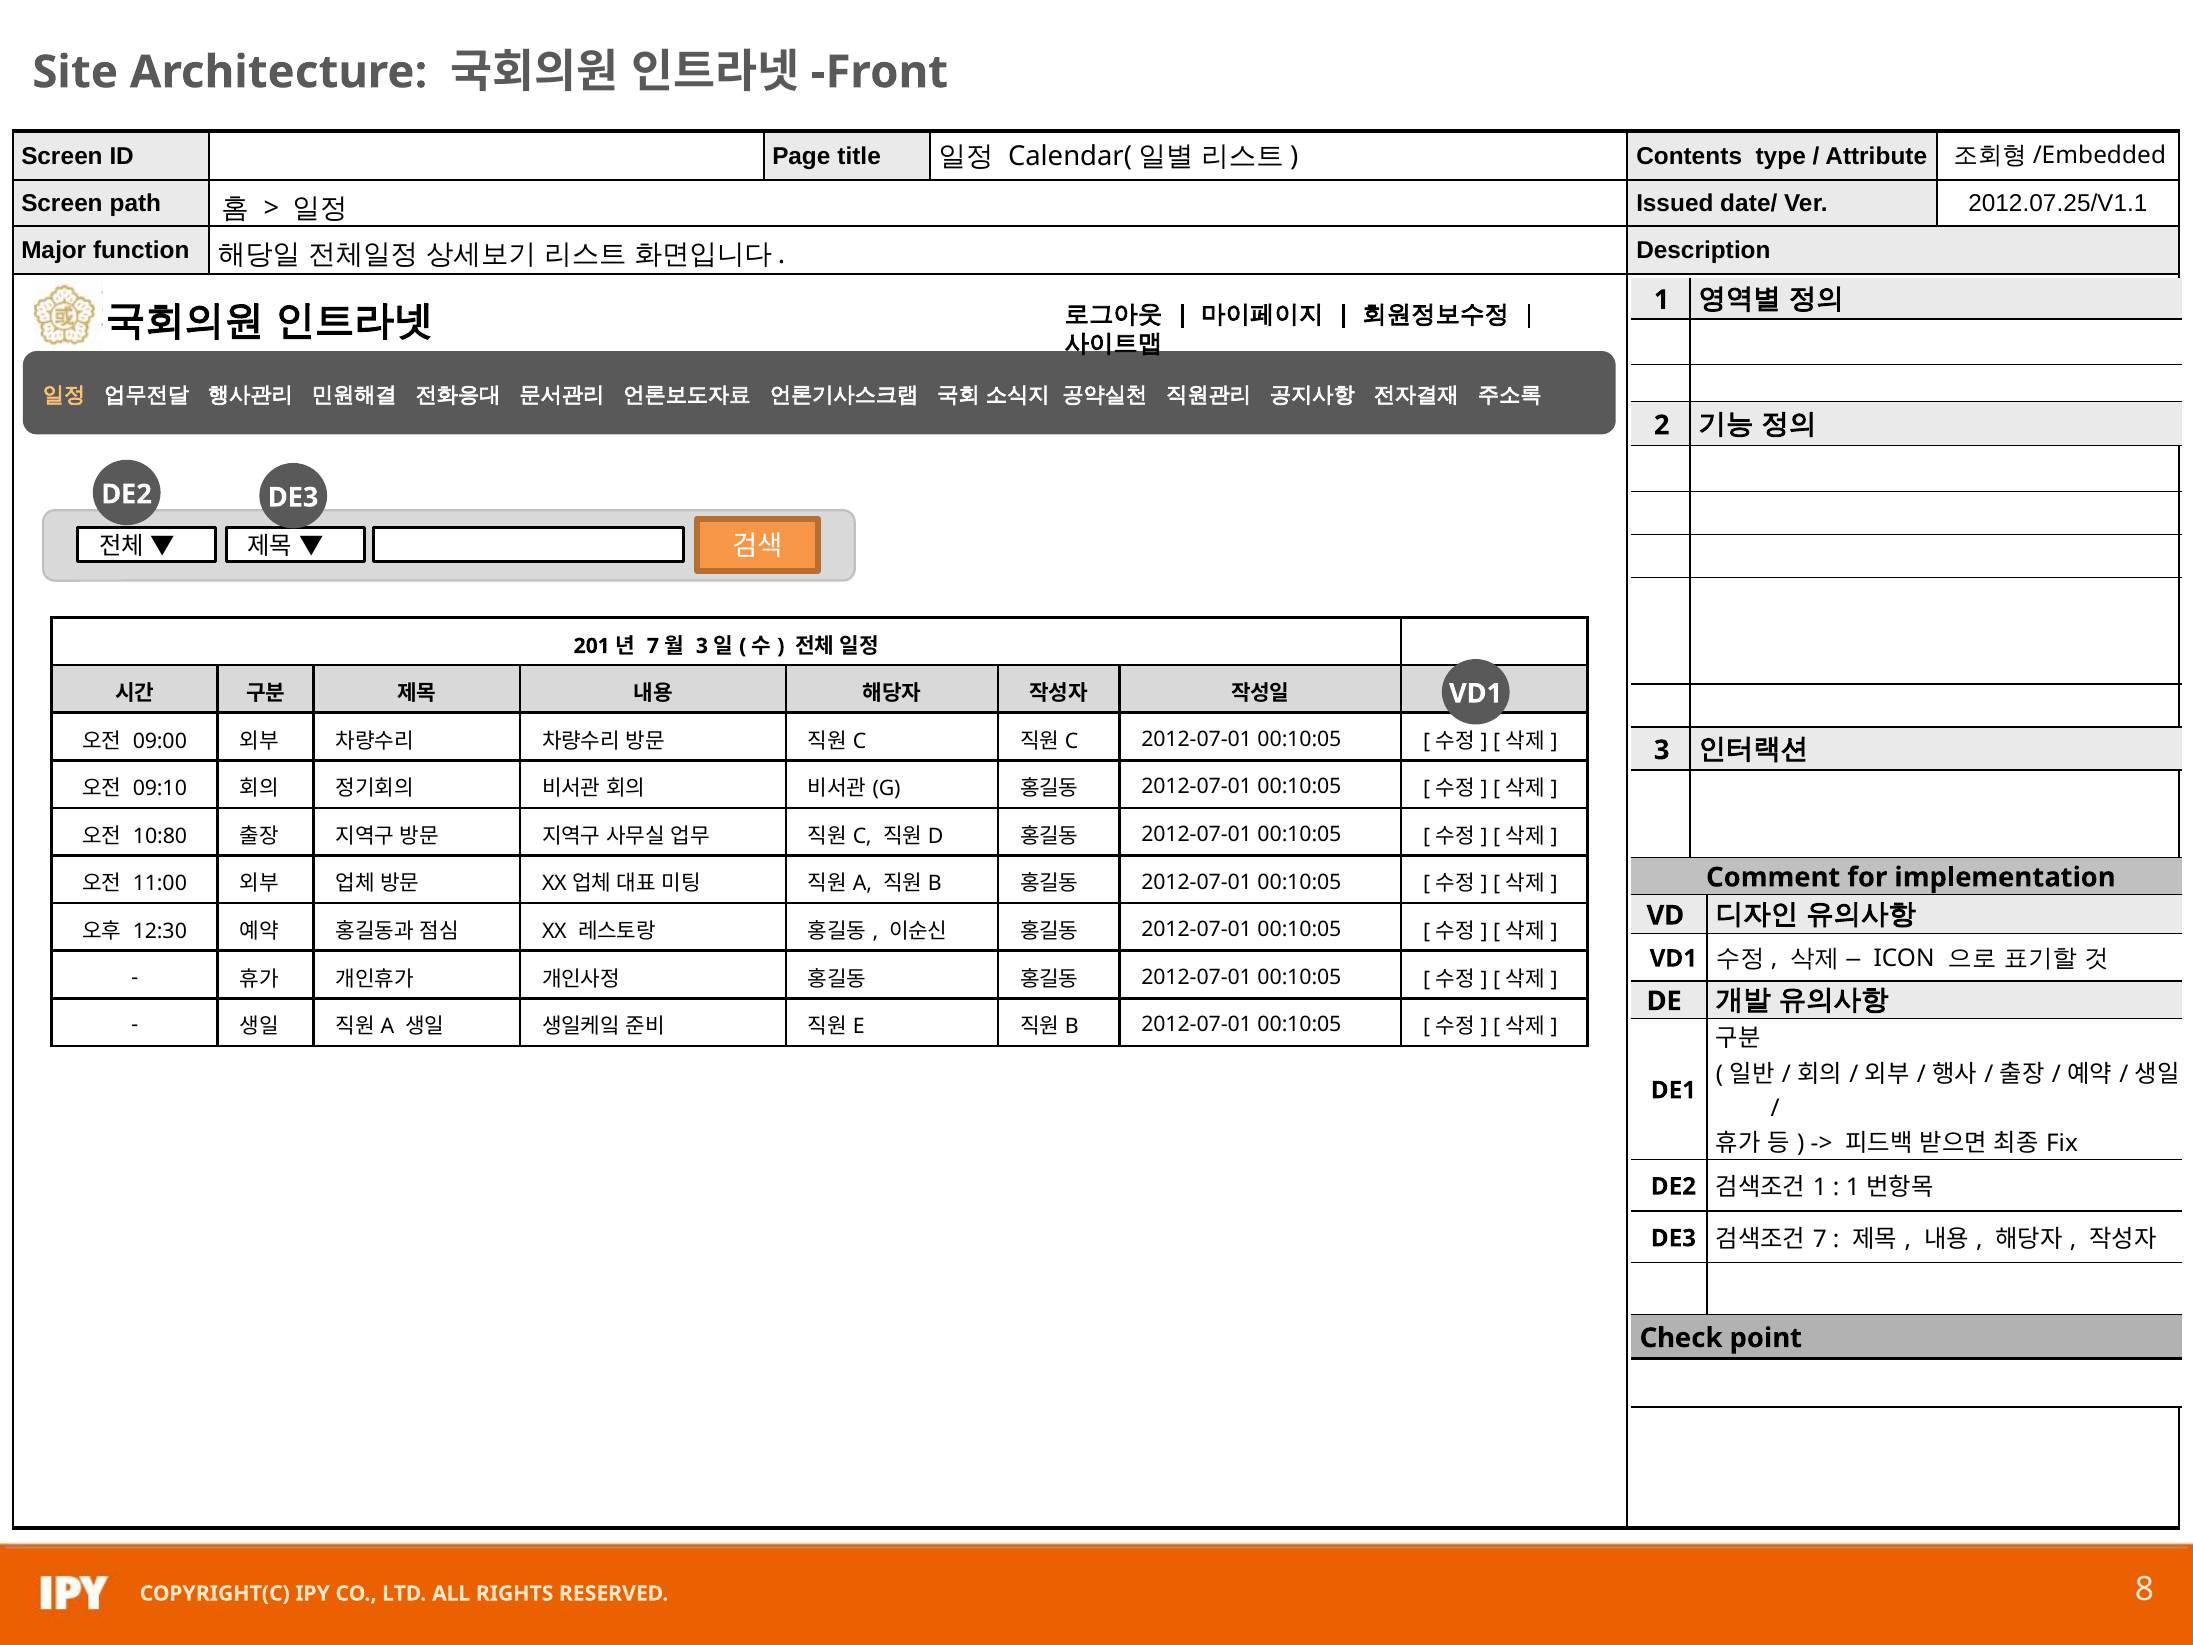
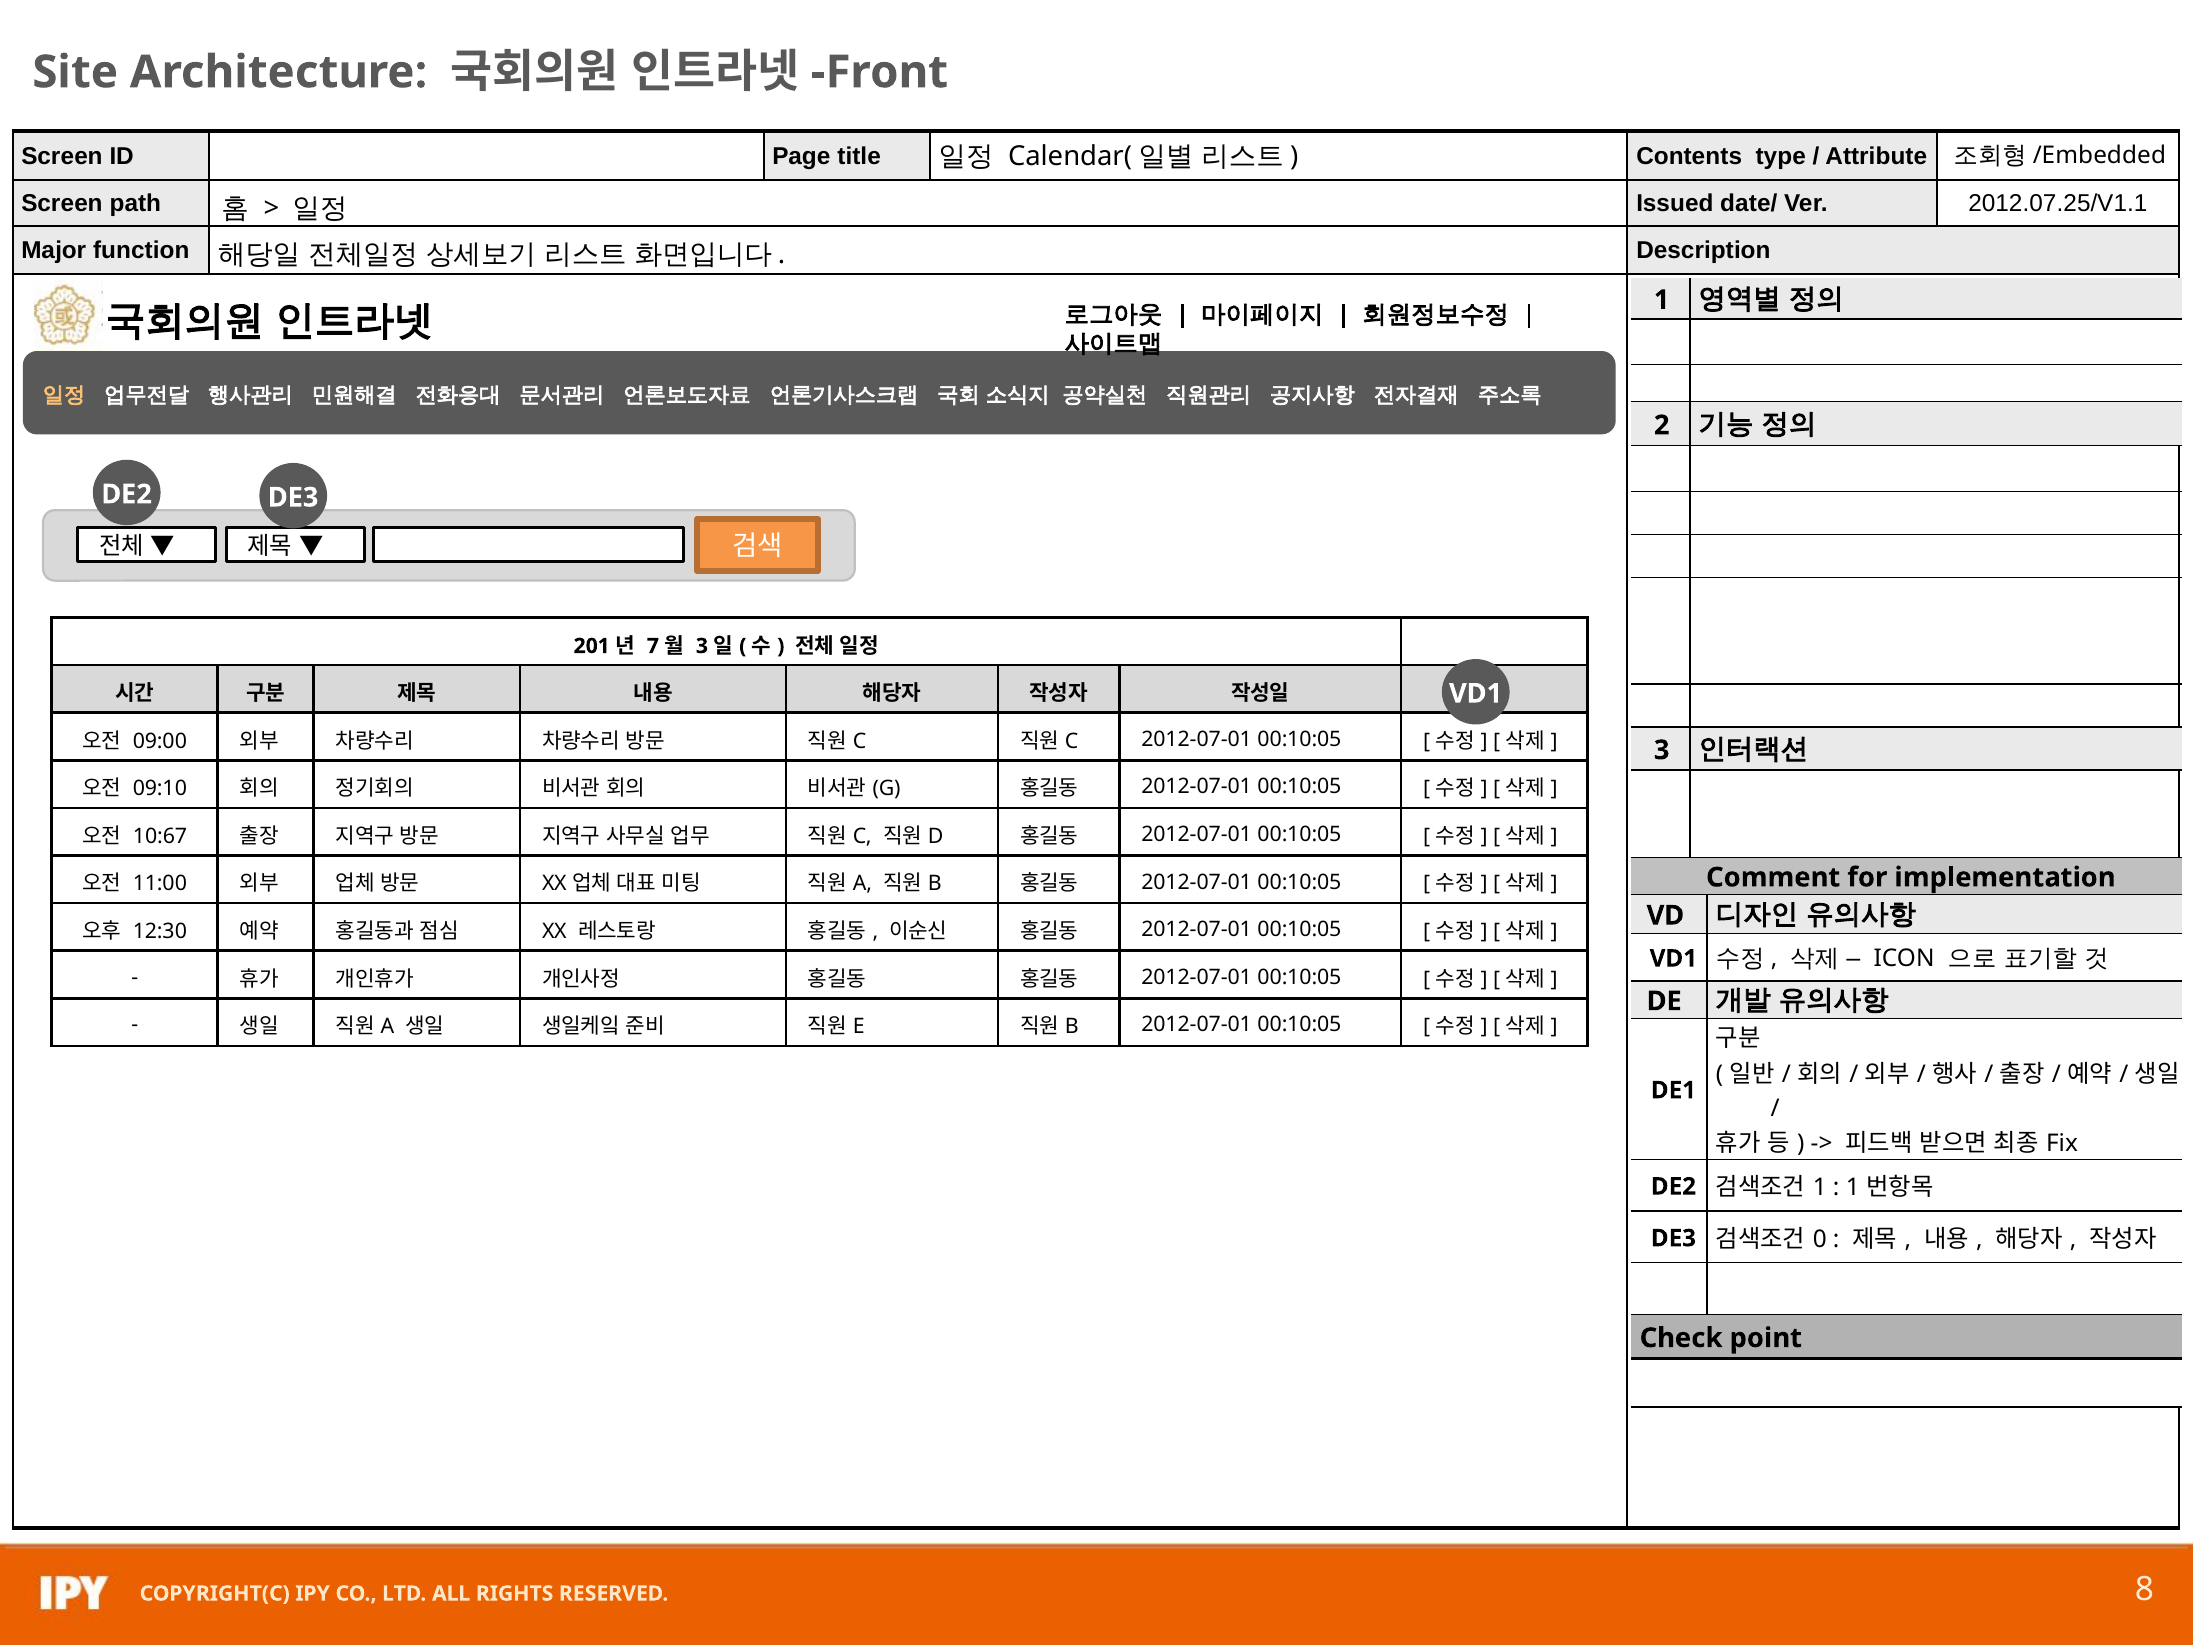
10:80: 10:80 -> 10:67 (160, 836)
7: 7 -> 0 (1820, 1239)
